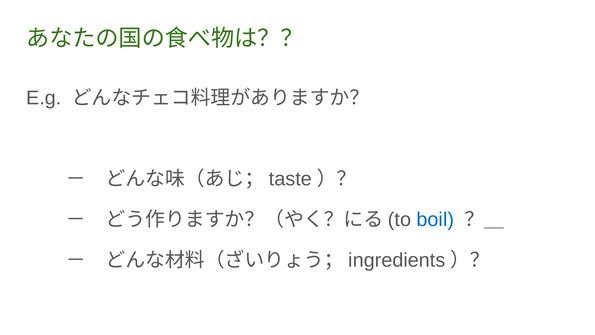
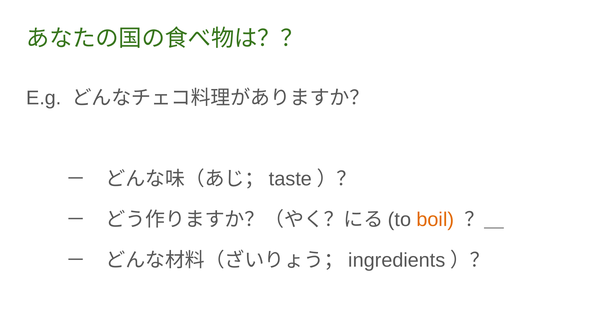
boil colour: blue -> orange (435, 220)
